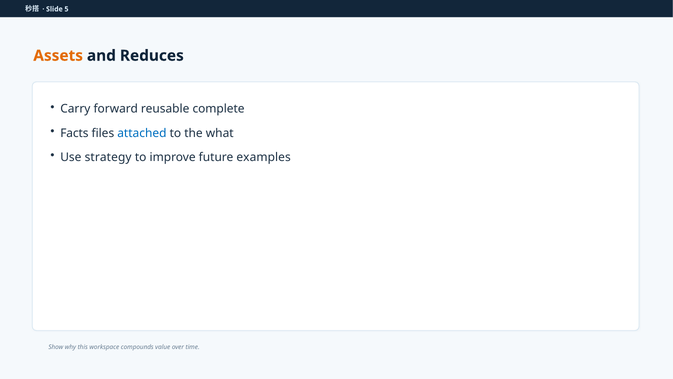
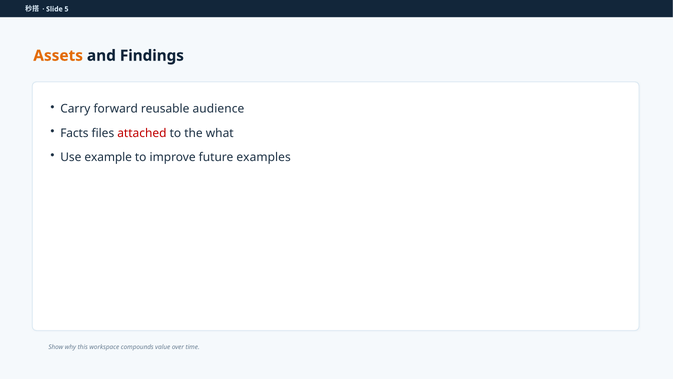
Reduces: Reduces -> Findings (152, 56)
complete: complete -> audience (218, 109)
attached colour: blue -> red (142, 133)
strategy: strategy -> example (108, 157)
